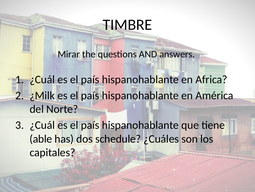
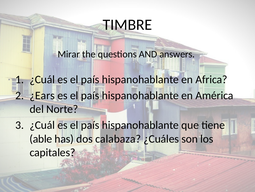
¿Milk: ¿Milk -> ¿Ears (42, 95)
schedule: schedule -> calabaza (118, 138)
